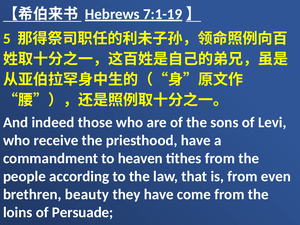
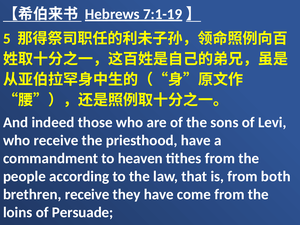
even: even -> both (276, 176)
brethren beauty: beauty -> receive (87, 194)
